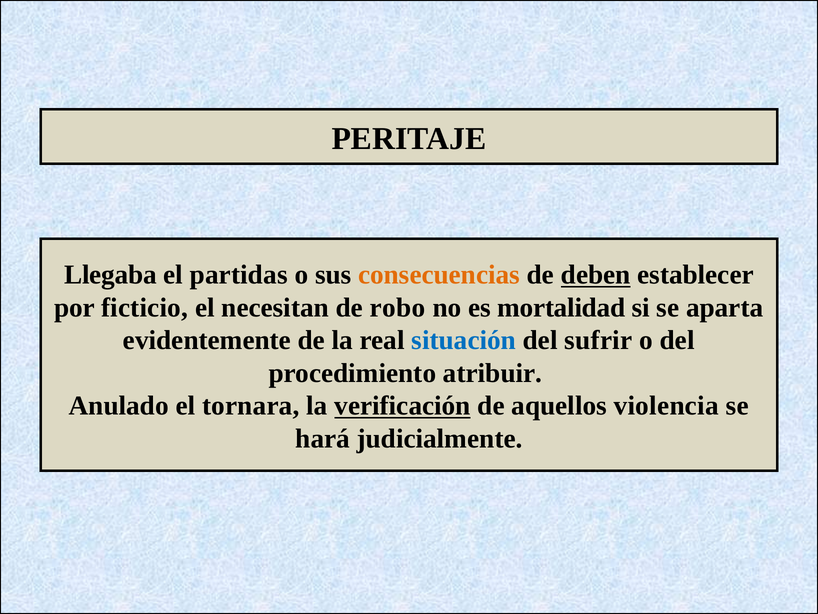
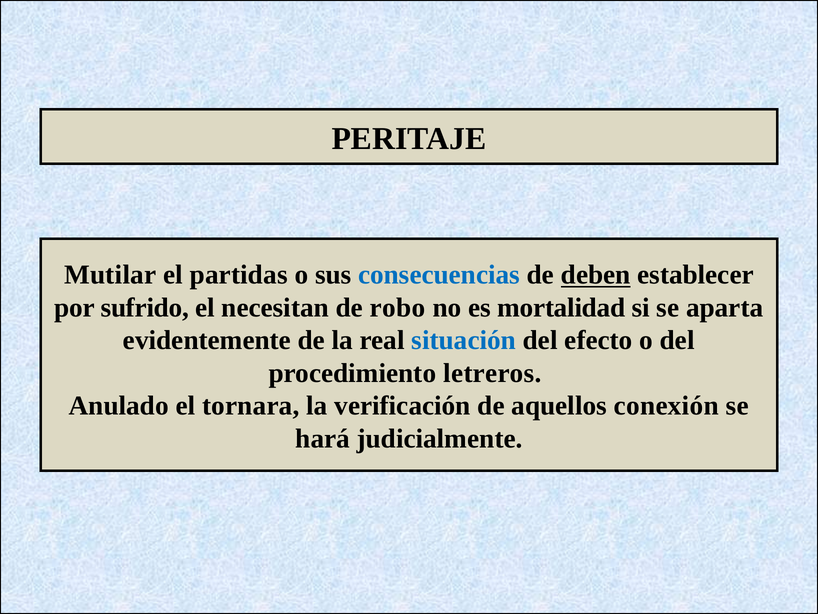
Llegaba: Llegaba -> Mutilar (110, 275)
consecuencias colour: orange -> blue (439, 275)
ficticio: ficticio -> sufrido (145, 307)
sufrir: sufrir -> efecto (599, 340)
atribuir: atribuir -> letreros (492, 373)
verificación underline: present -> none (402, 406)
violencia: violencia -> conexión (666, 406)
